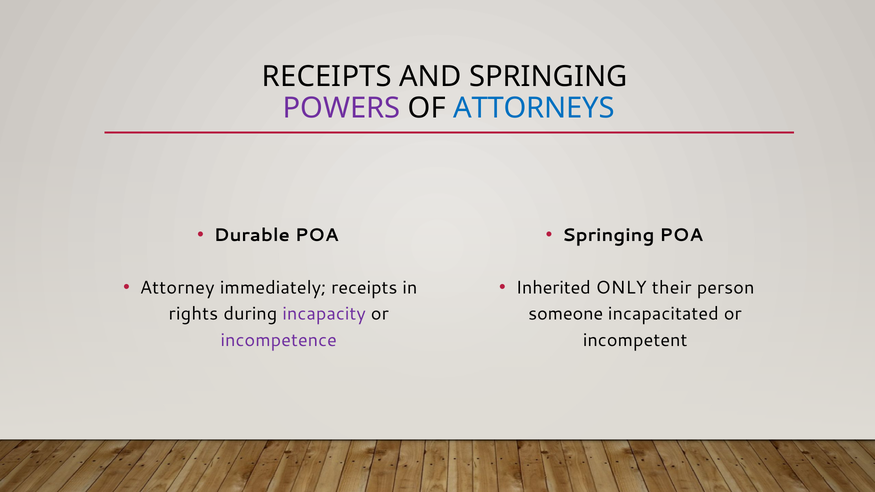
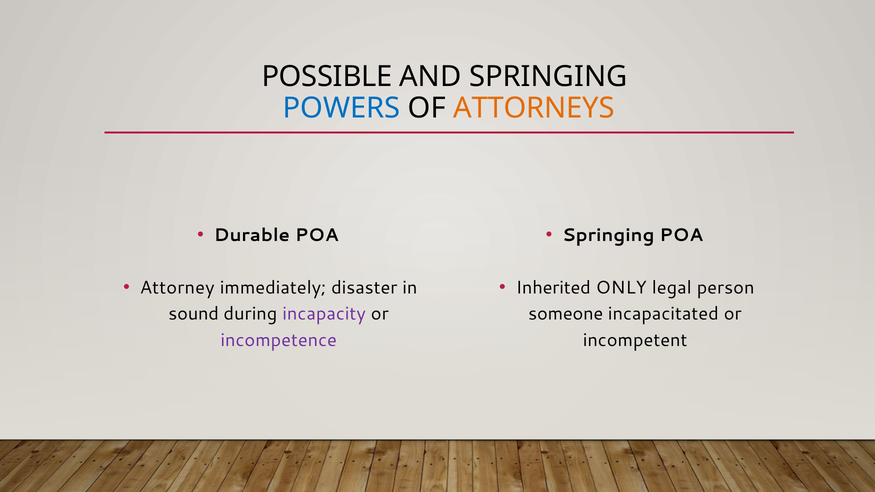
RECEIPTS: RECEIPTS -> POSSIBLE (327, 77)
POWERS colour: purple -> blue (342, 108)
ATTORNEYS colour: blue -> orange (534, 108)
immediately receipts: receipts -> disaster (364, 288)
their: their -> legal (672, 288)
rights: rights -> sound (194, 314)
